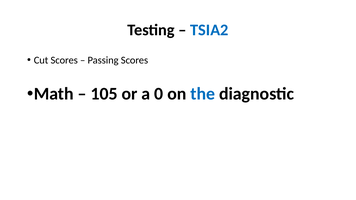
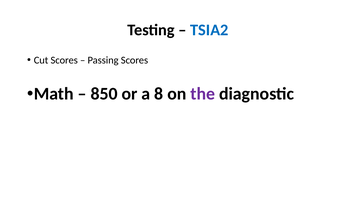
105: 105 -> 850 (104, 94)
0: 0 -> 8 (159, 94)
the colour: blue -> purple (203, 94)
